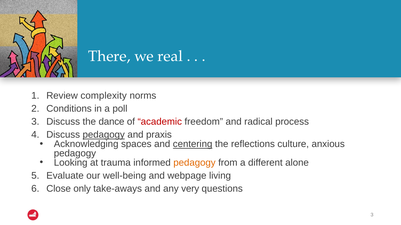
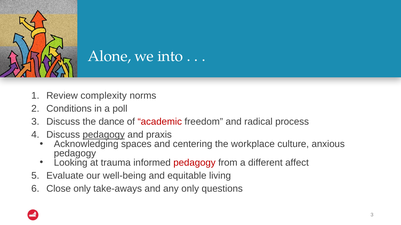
There: There -> Alone (110, 56)
real: real -> into (170, 56)
centering underline: present -> none (193, 144)
reflections: reflections -> workplace (253, 144)
pedagogy colour: orange -> red (194, 163)
alone: alone -> affect (297, 163)
webpage: webpage -> equitable (187, 176)
any very: very -> only (190, 189)
